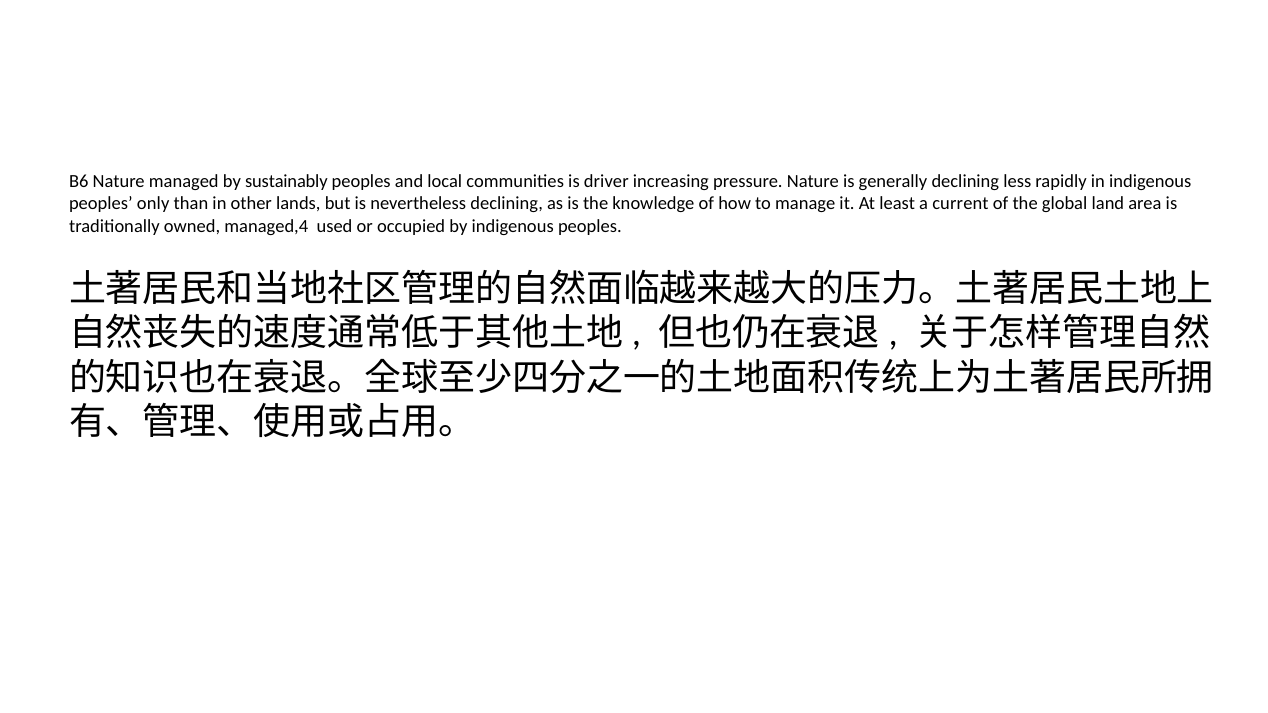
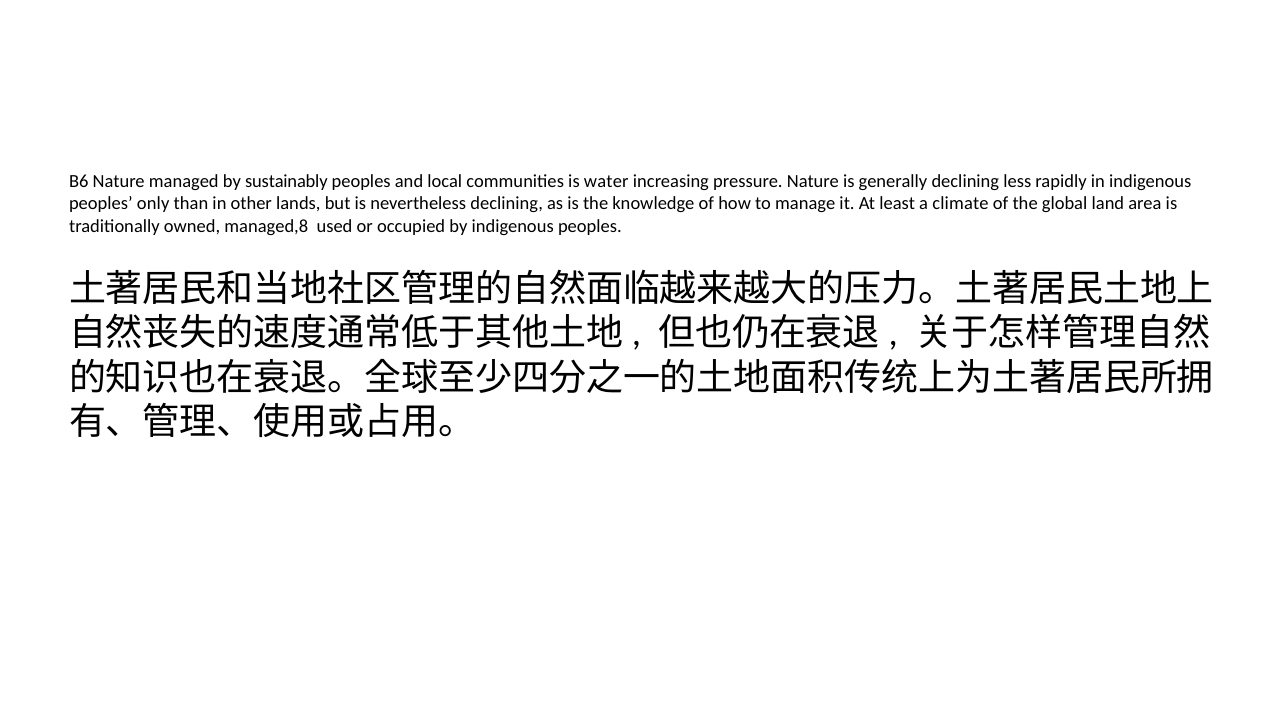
driver: driver -> water (606, 182)
current: current -> climate (960, 204)
managed,4: managed,4 -> managed,8 (266, 226)
